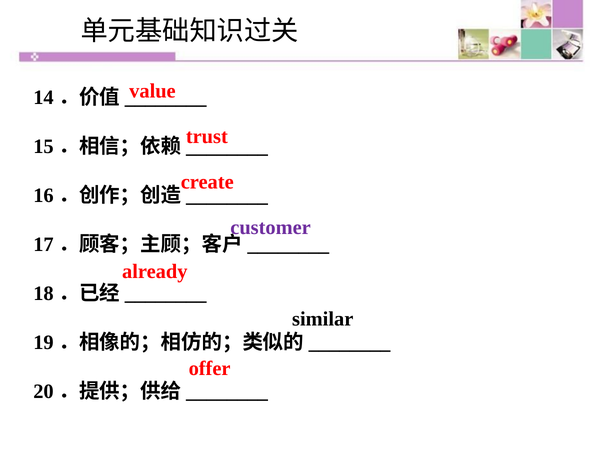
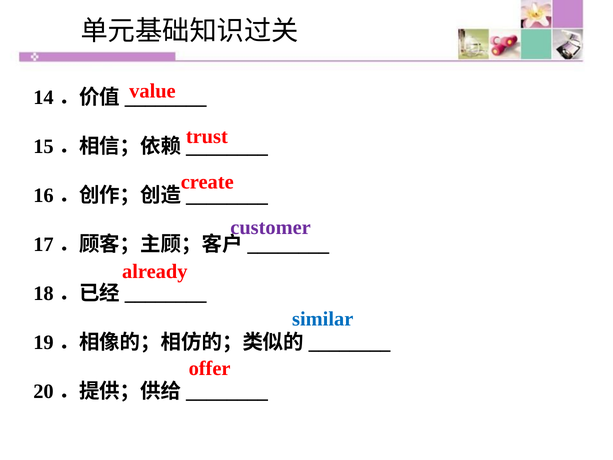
similar colour: black -> blue (323, 319)
